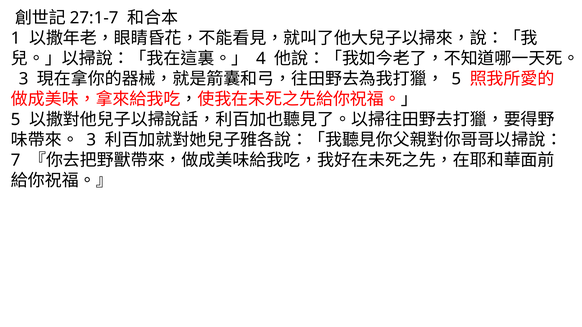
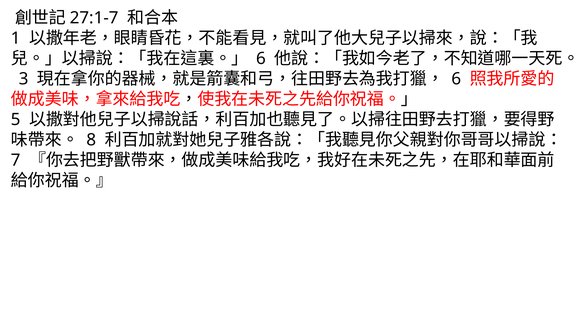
4: 4 -> 6 (261, 59)
5: 5 -> 6 (456, 79)
3: 3 -> 8 (91, 140)
